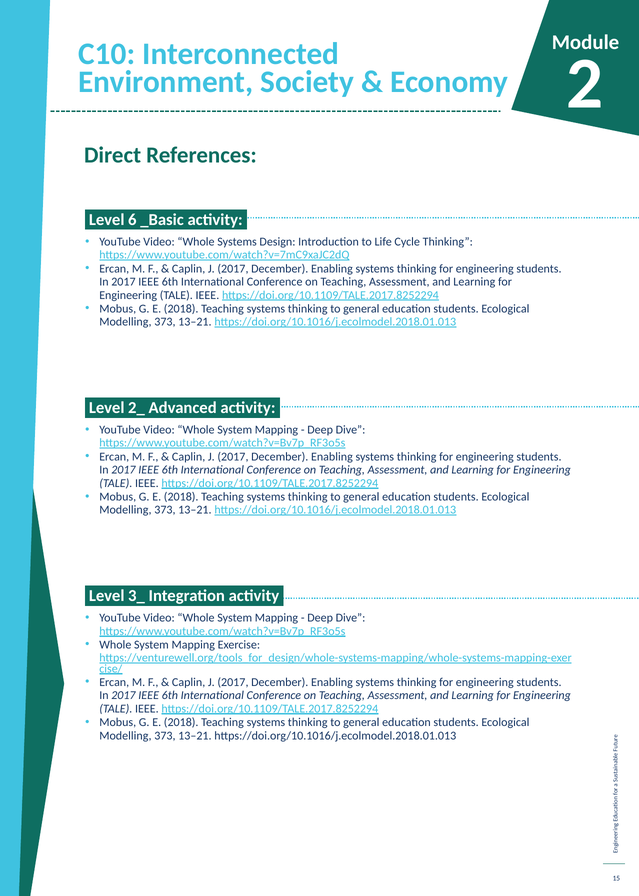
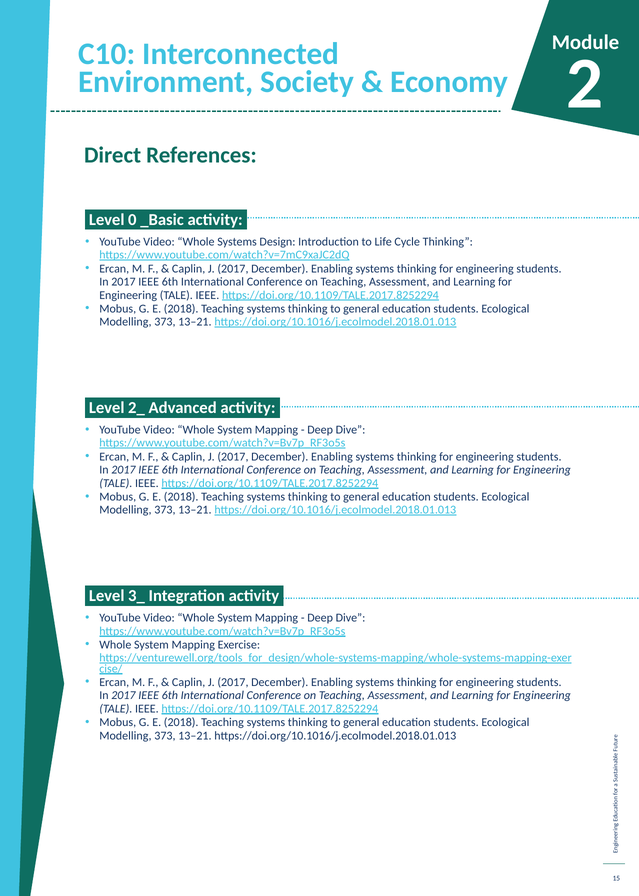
6: 6 -> 0 (132, 220)
